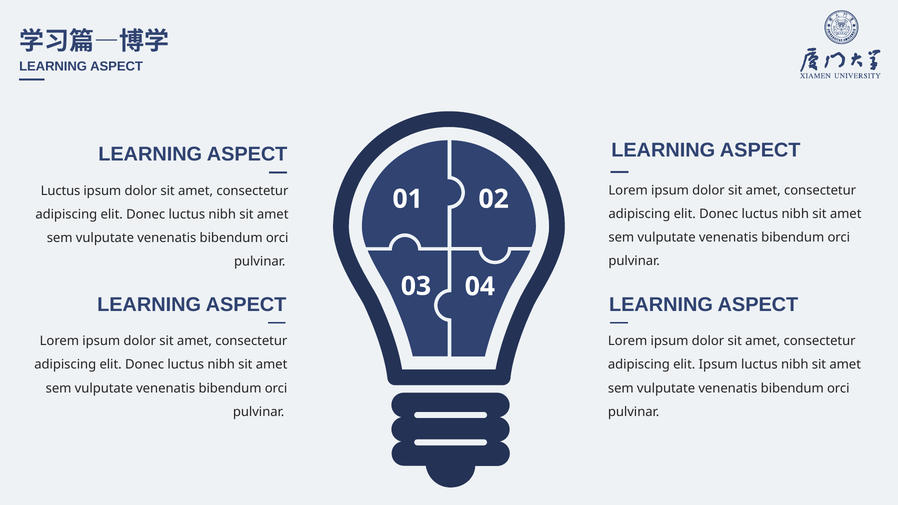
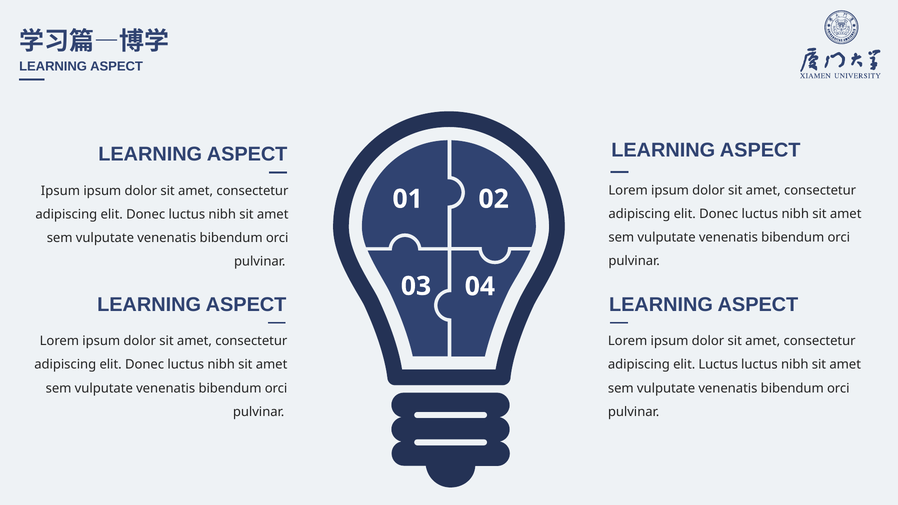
Luctus: Luctus -> Ipsum (60, 191)
elit Ipsum: Ipsum -> Luctus (718, 365)
